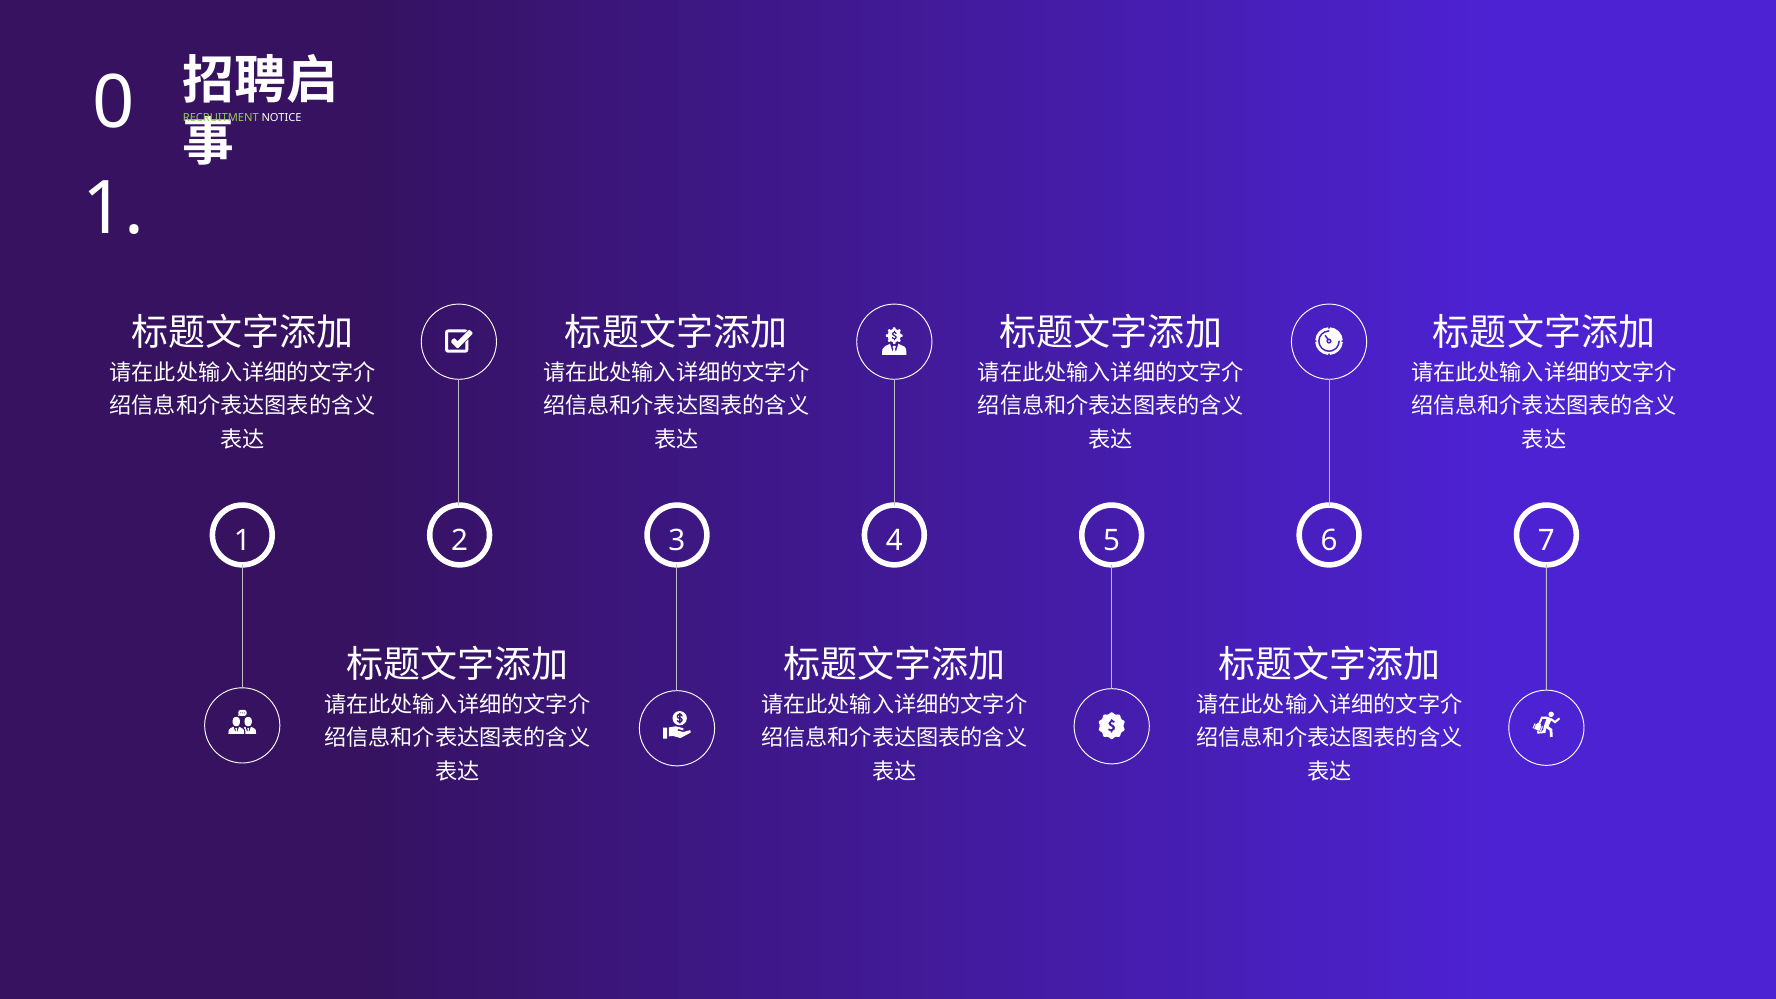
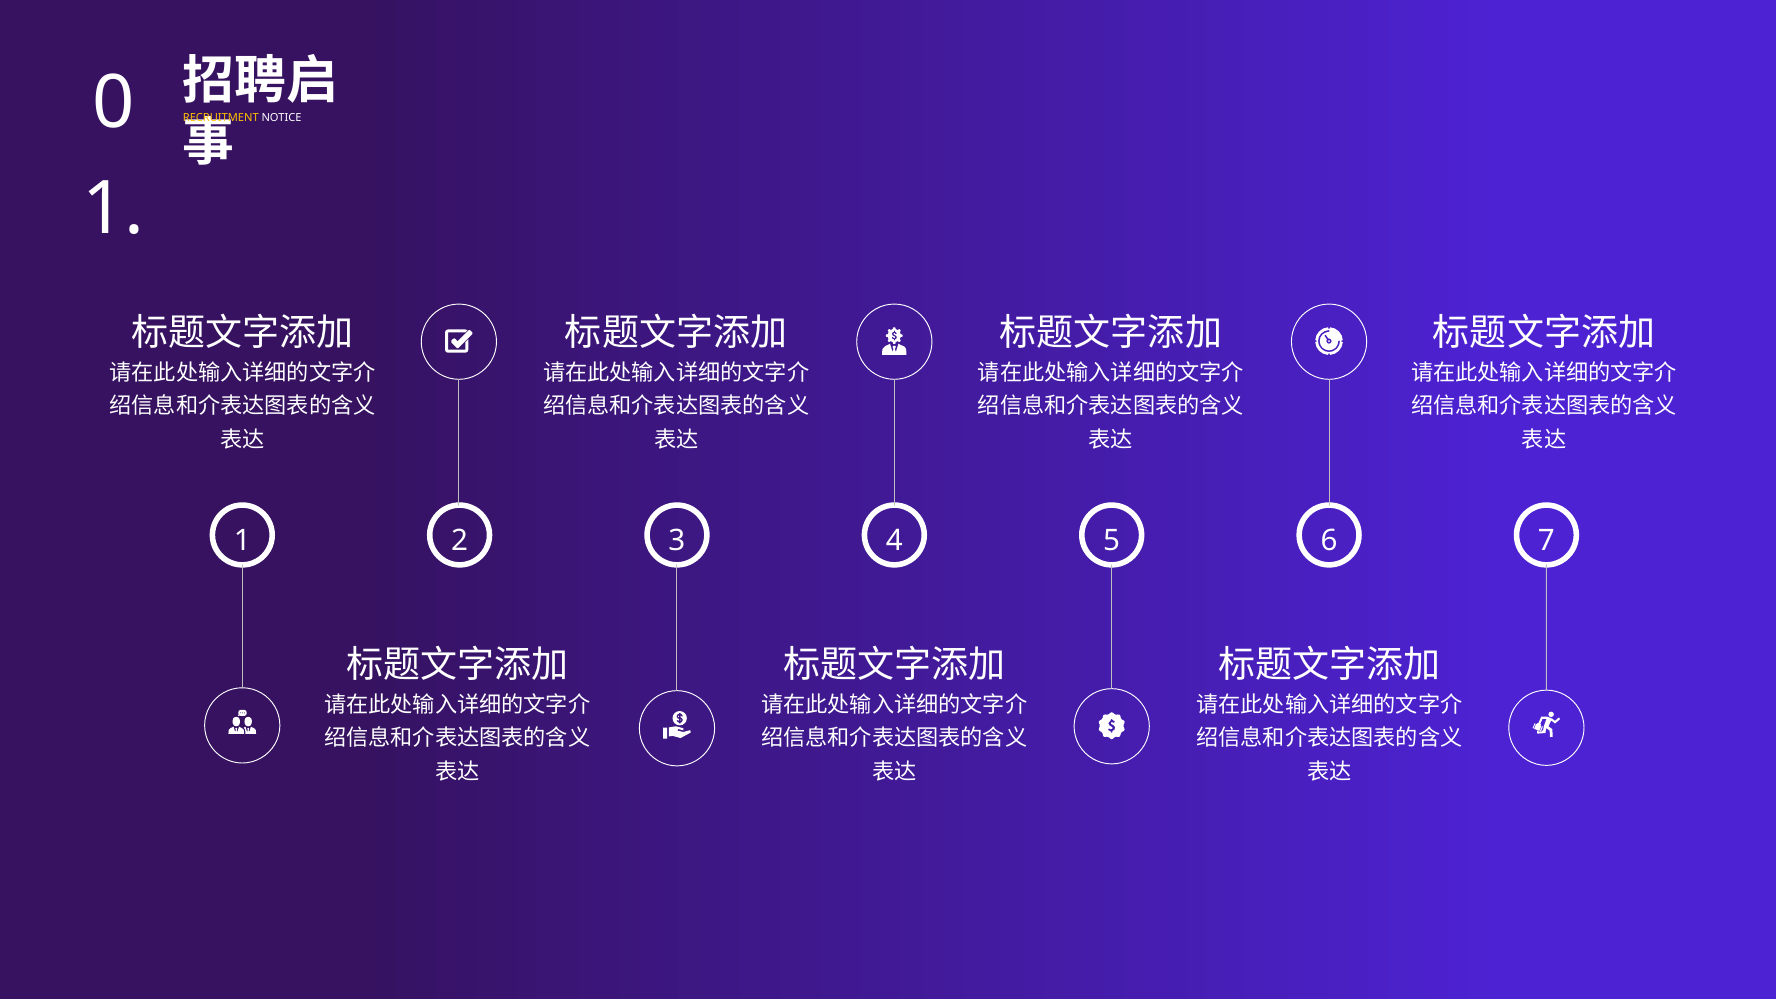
RECRUITMENT colour: light green -> yellow (221, 118)
